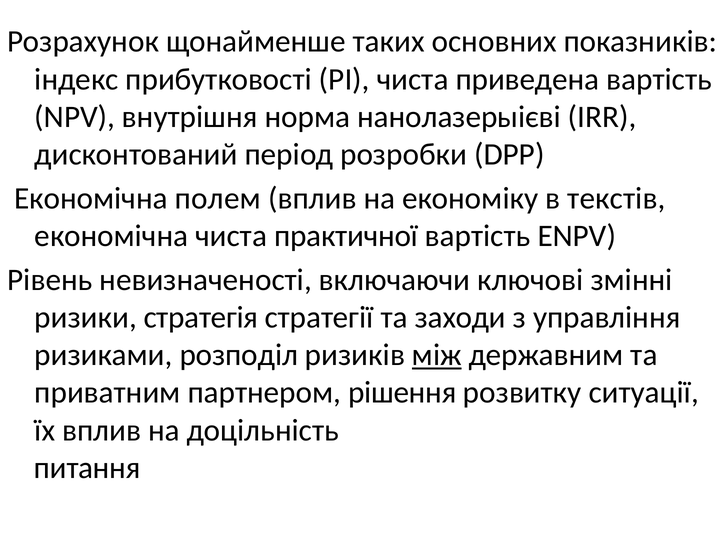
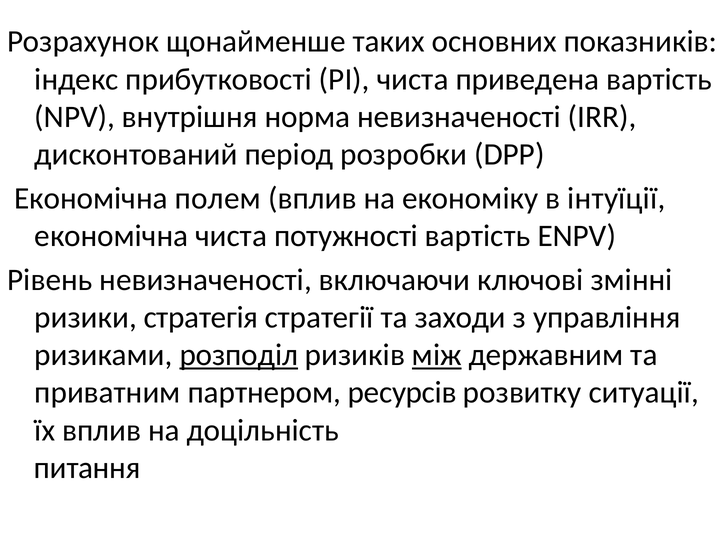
норма нанолазерыієві: нанолазерыієві -> невизначеності (459, 117)
текстів: текстів -> інтуїції (616, 198)
практичної: практичної -> потужності (346, 236)
розподіл underline: none -> present (239, 355)
рішення: рішення -> ресурсів (402, 392)
